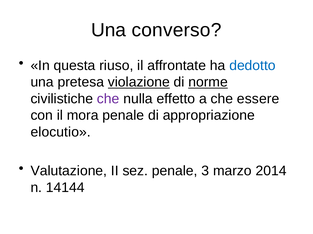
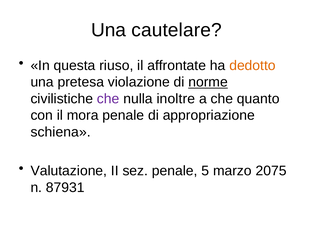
converso: converso -> cautelare (177, 30)
dedotto colour: blue -> orange (252, 66)
violazione underline: present -> none (139, 82)
effetto: effetto -> inoltre (176, 99)
essere: essere -> quanto (258, 99)
elocutio: elocutio -> schiena (61, 132)
3: 3 -> 5 (205, 171)
2014: 2014 -> 2075 (271, 171)
14144: 14144 -> 87931 (65, 188)
